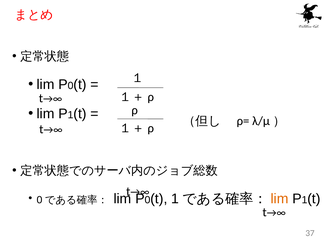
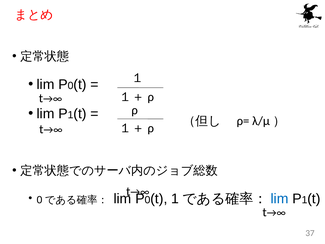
lim colour: orange -> blue (280, 199)
